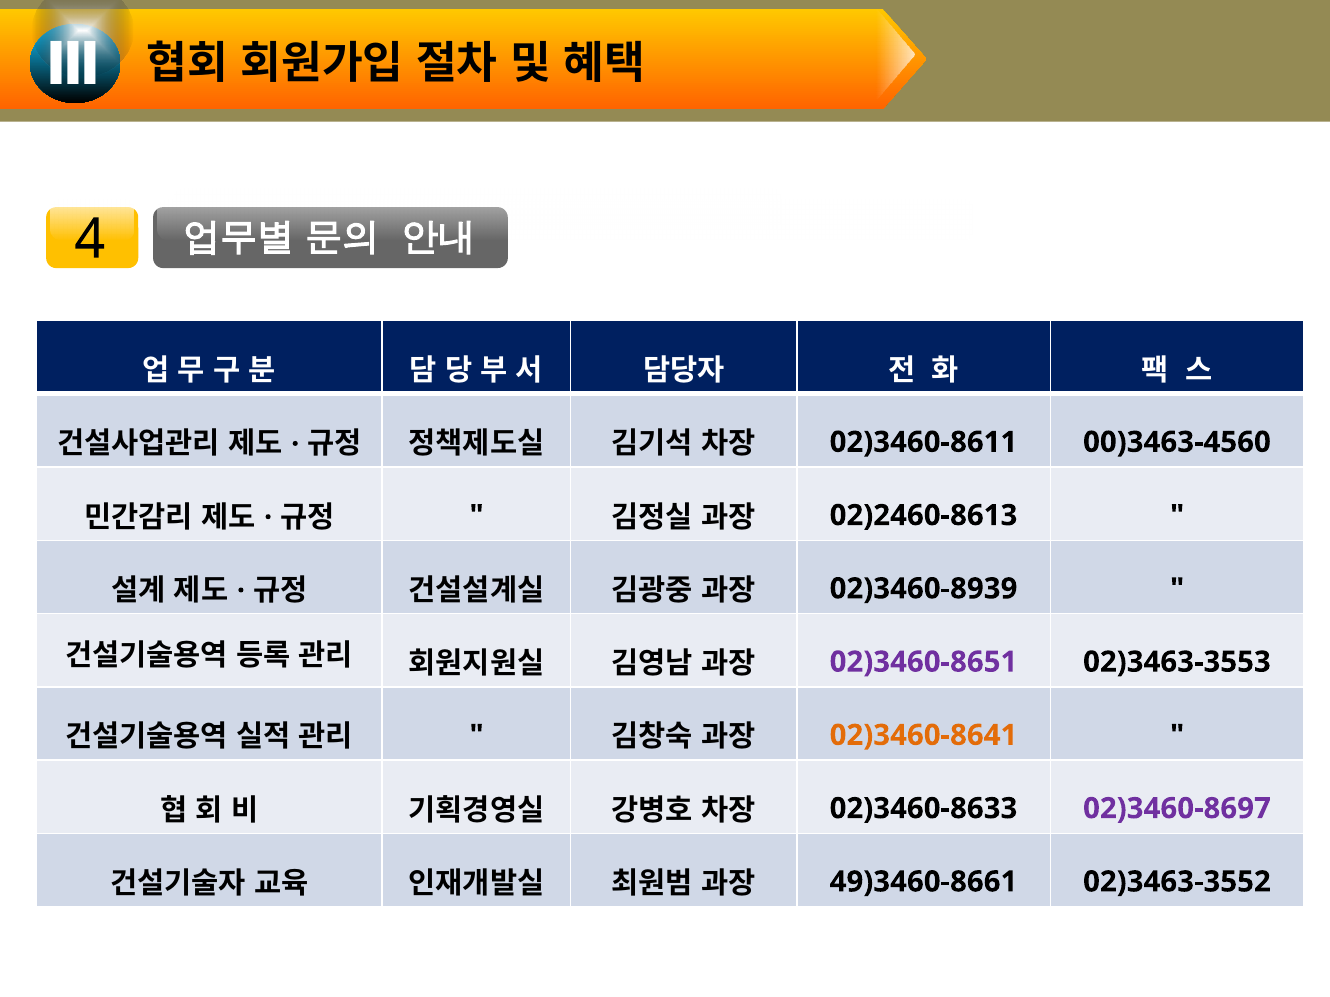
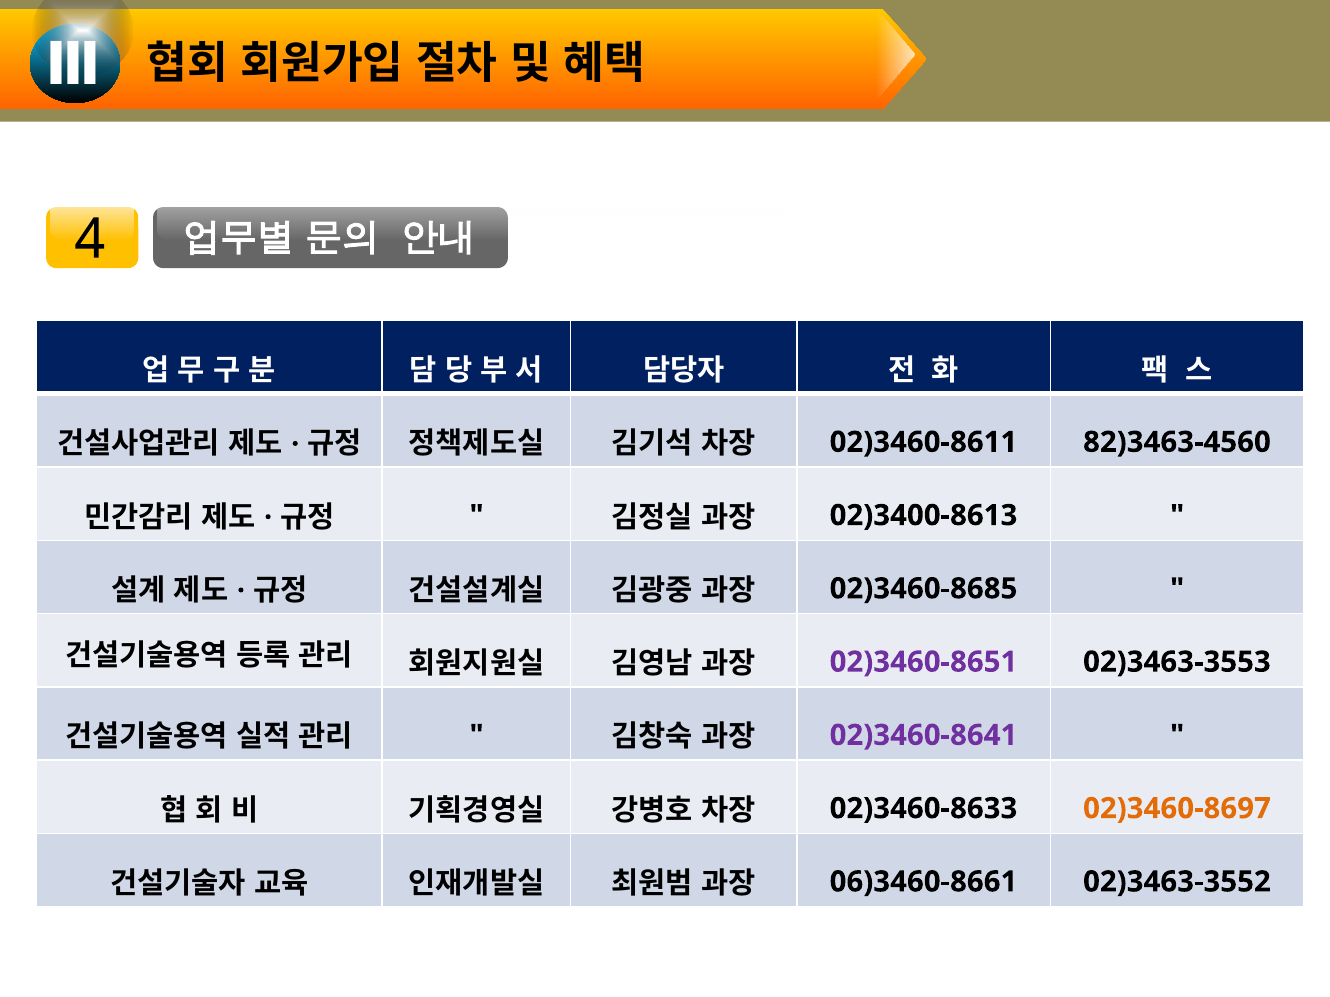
00)3463-4560: 00)3463-4560 -> 82)3463-4560 (1177, 442)
02)2460-8613: 02)2460-8613 -> 02)3400-8613 (924, 516)
02)3460-8939: 02)3460-8939 -> 02)3460-8685 (924, 589)
02)3460-8641 colour: orange -> purple (924, 736)
02)3460-8697 colour: purple -> orange (1177, 809)
49)3460-8661: 49)3460-8661 -> 06)3460-8661 (924, 882)
